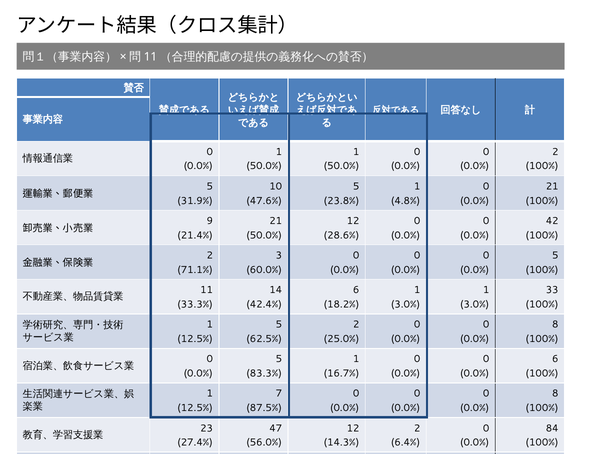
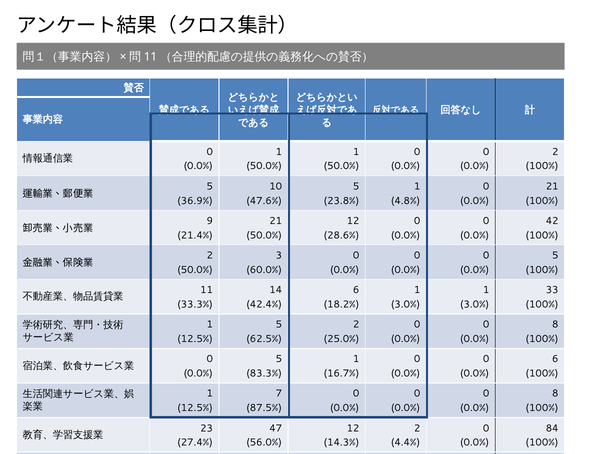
31.9%: 31.9% -> 36.9% (195, 201)
71.1%: 71.1% -> 50.0% (195, 270)
6.4%: 6.4% -> 4.4% (405, 442)
